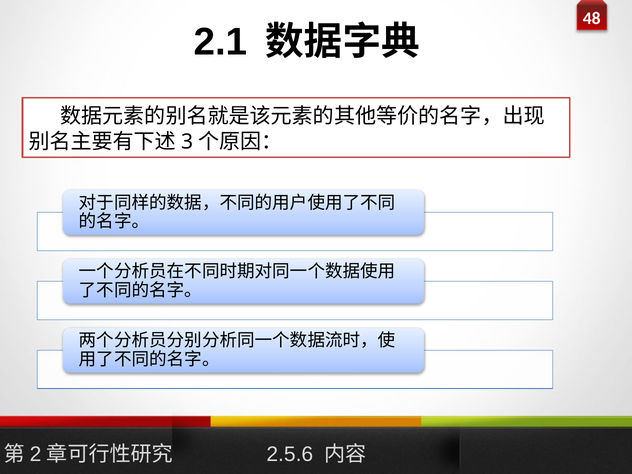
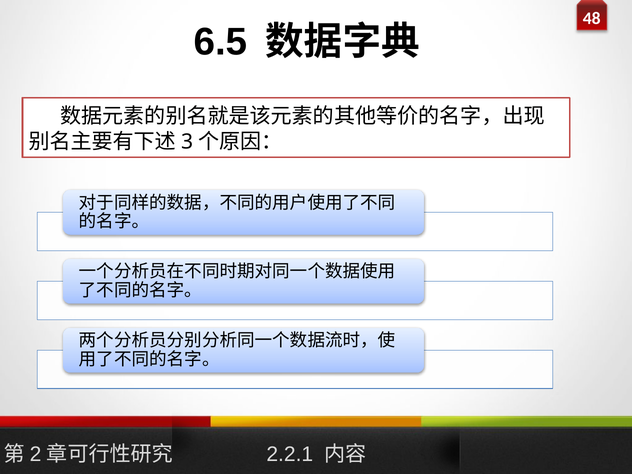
2.1: 2.1 -> 6.5 (220, 42)
2.5.6: 2.5.6 -> 2.2.1 (290, 454)
